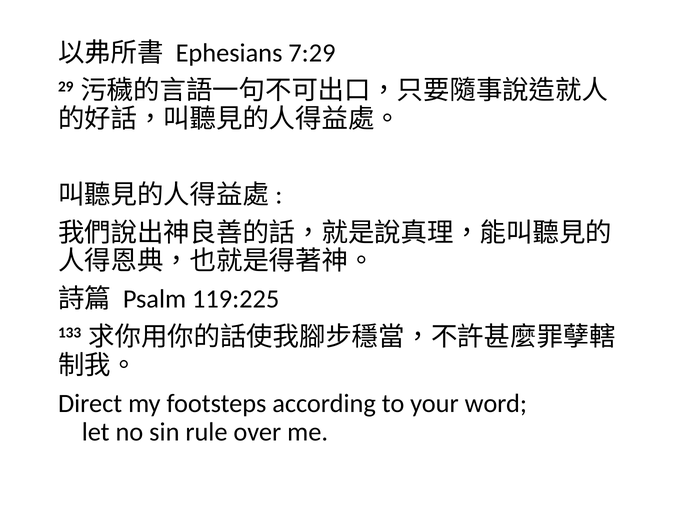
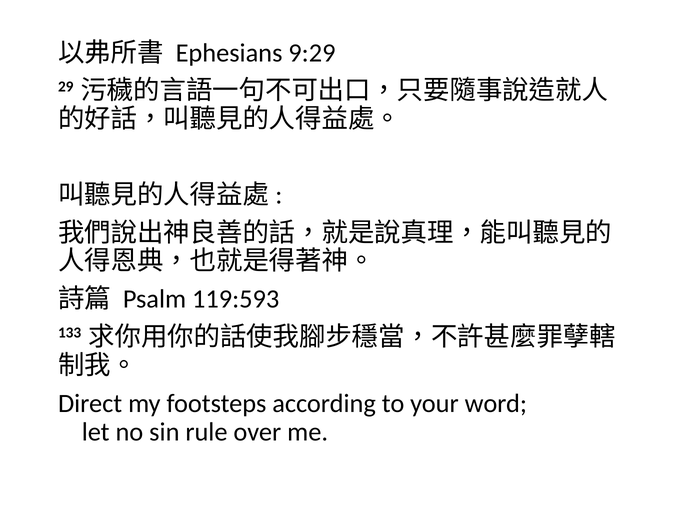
7:29: 7:29 -> 9:29 (312, 53)
119:225: 119:225 -> 119:593 (236, 299)
